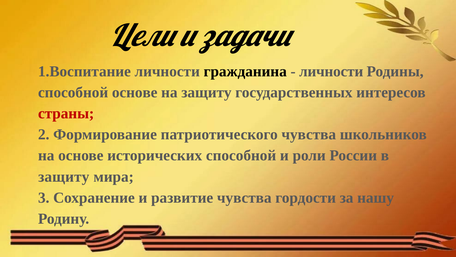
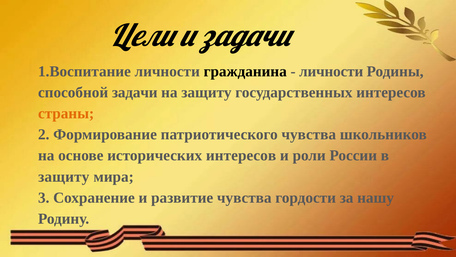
способной основе: основе -> задачи (135, 92)
страны colour: red -> orange (66, 113)
исторических способной: способной -> интересов (241, 155)
